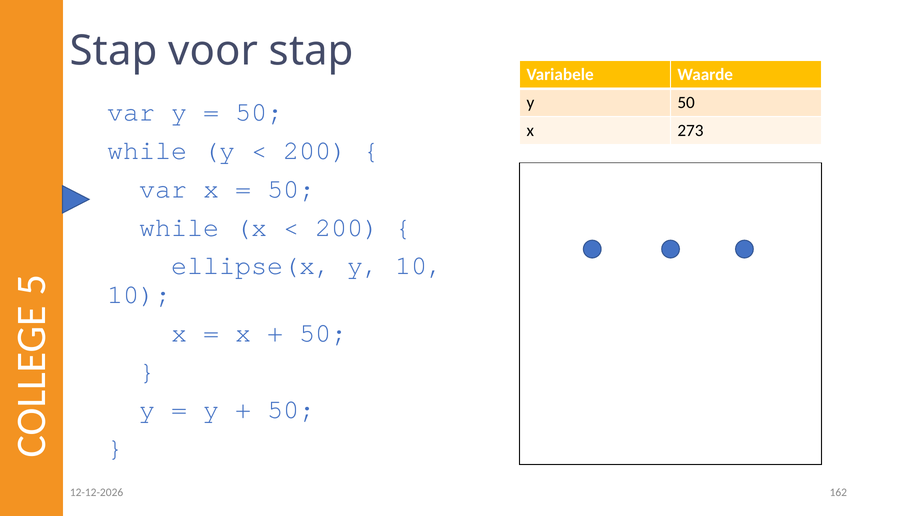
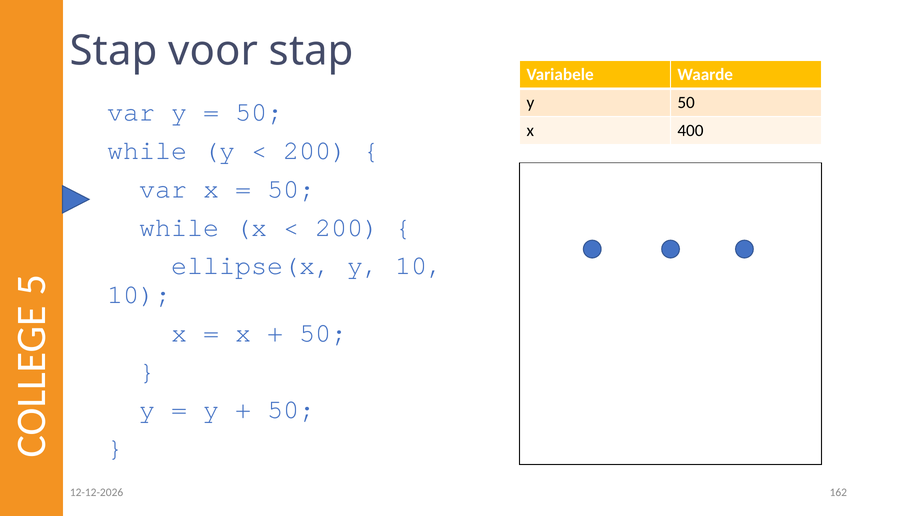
273: 273 -> 400 (690, 131)
